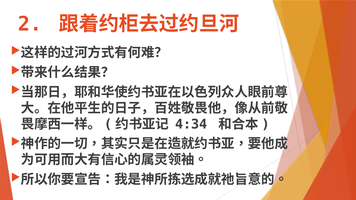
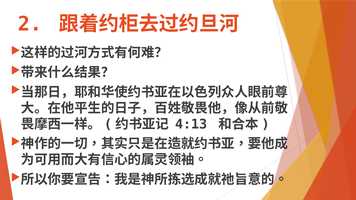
4:34: 4:34 -> 4:13 (191, 124)
